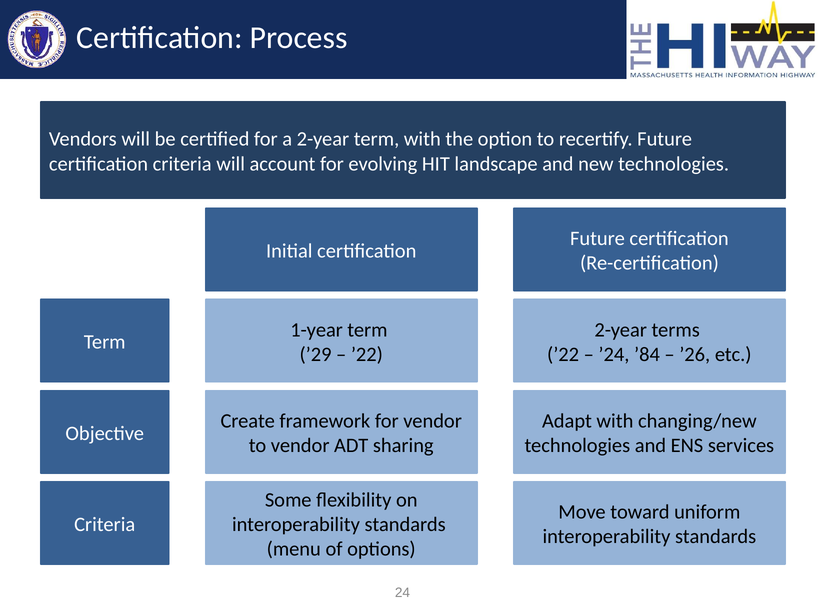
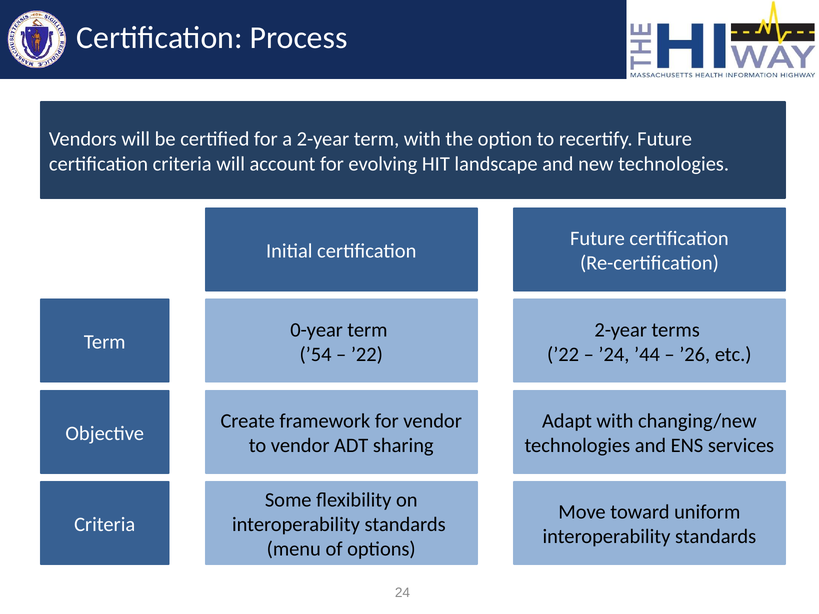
1-year: 1-year -> 0-year (317, 330)
’29: ’29 -> ’54 (316, 355)
’84: ’84 -> ’44 (647, 355)
